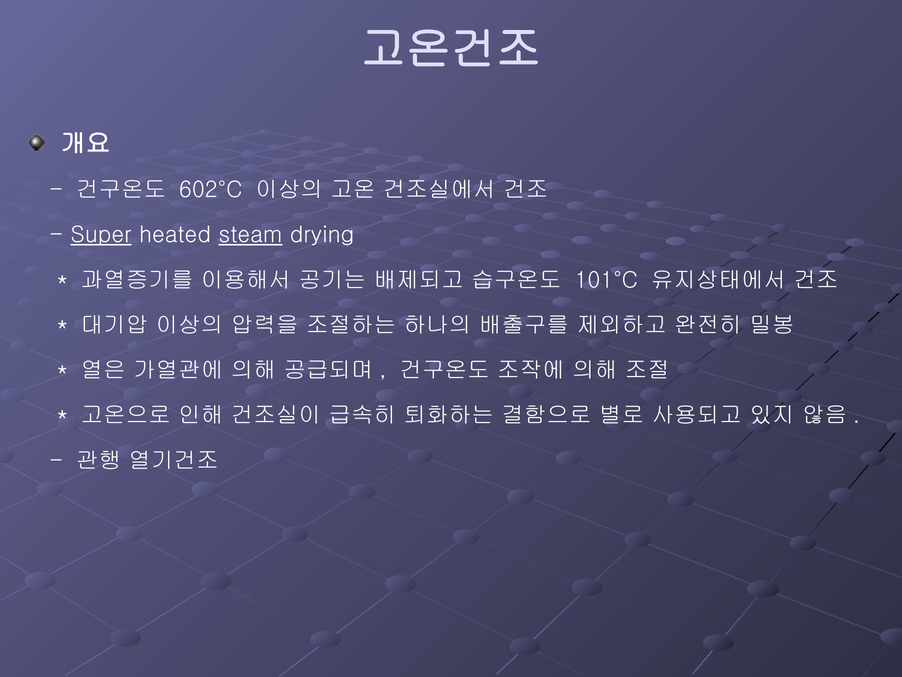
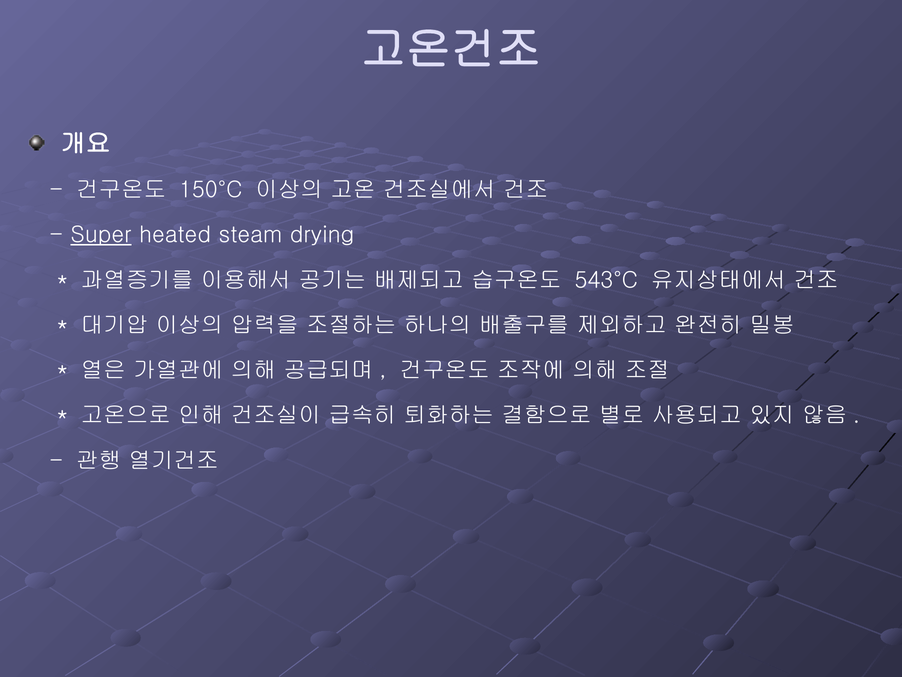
602°C: 602°C -> 150°C (211, 190)
steam underline: present -> none (250, 235)
101°C: 101°C -> 543°C (606, 280)
